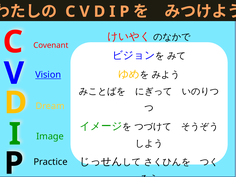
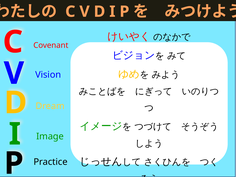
Vision underline: present -> none (48, 75)
